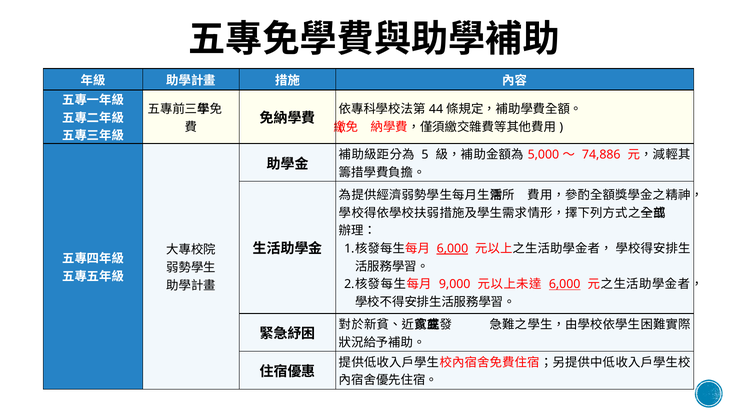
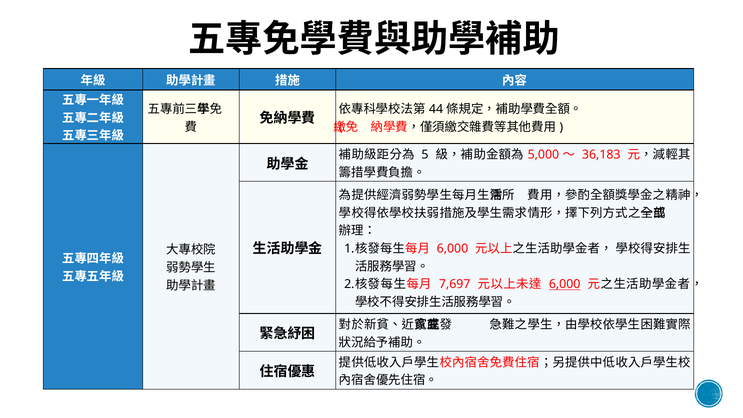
74,886: 74,886 -> 36,183 (601, 155)
6,000 underline: present -> none (452, 249)
9,000: 9,000 -> 7,697 (455, 284)
